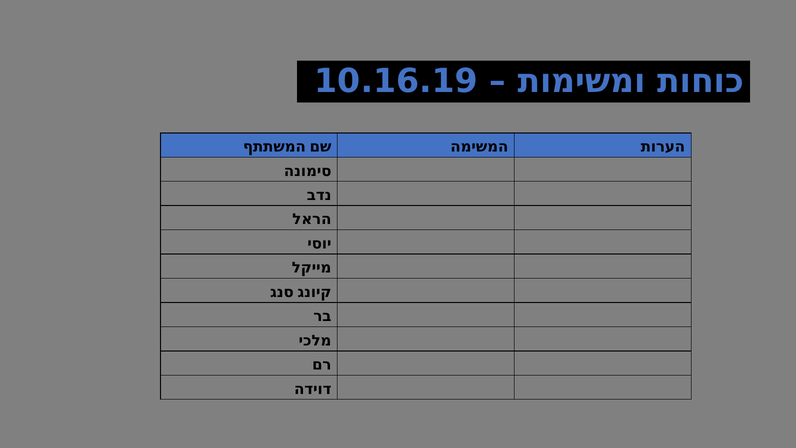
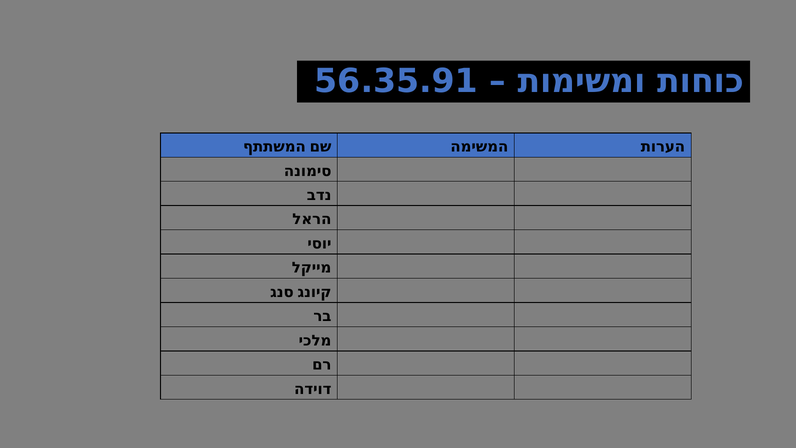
10.16.19: 10.16.19 -> 56.35.91 (396, 81)
